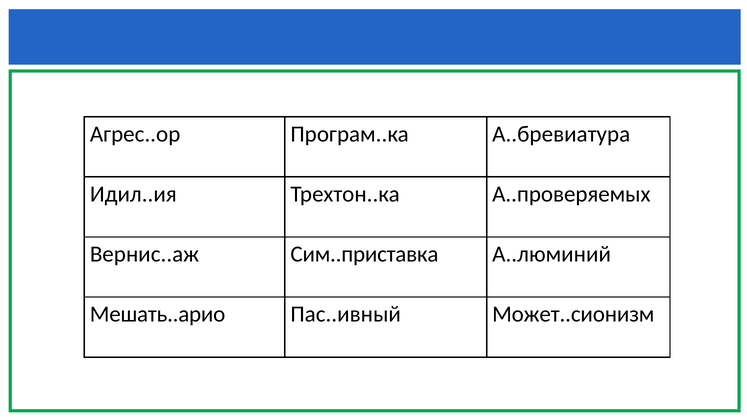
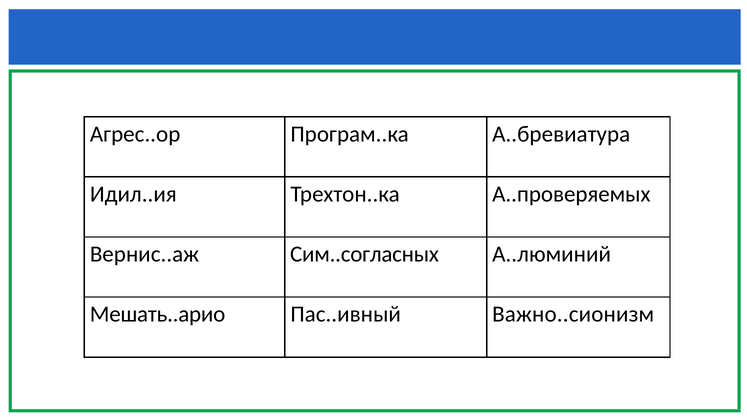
Сим..приставка: Сим..приставка -> Сим..согласных (364, 254)
Может..сионизм: Может..сионизм -> Важно..сионизм (573, 314)
